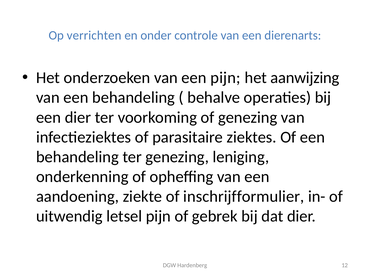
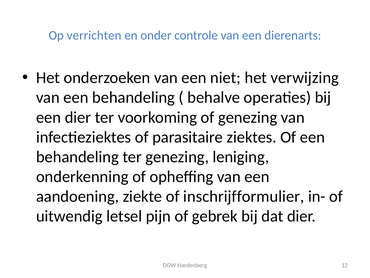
een pijn: pijn -> niet (226, 78)
aanwijzing: aanwijzing -> verwijzing (305, 78)
